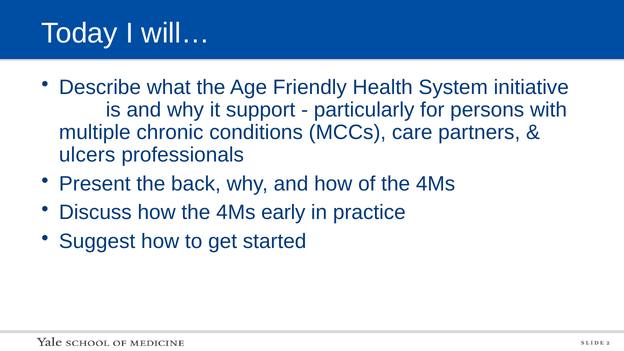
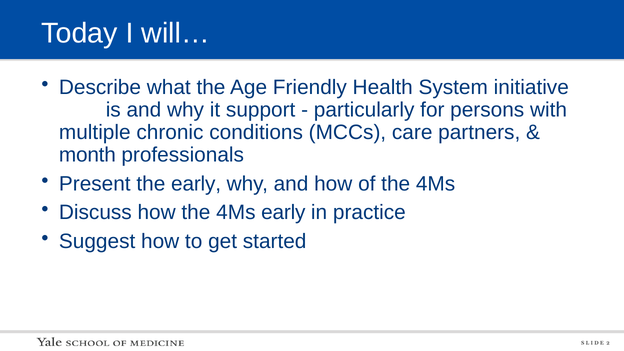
ulcers: ulcers -> month (87, 155)
the back: back -> early (196, 184)
